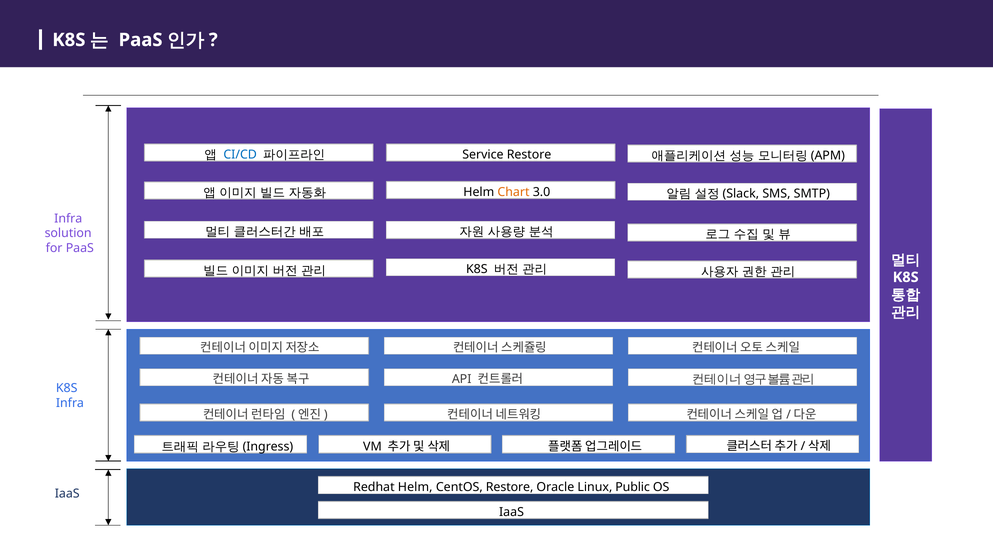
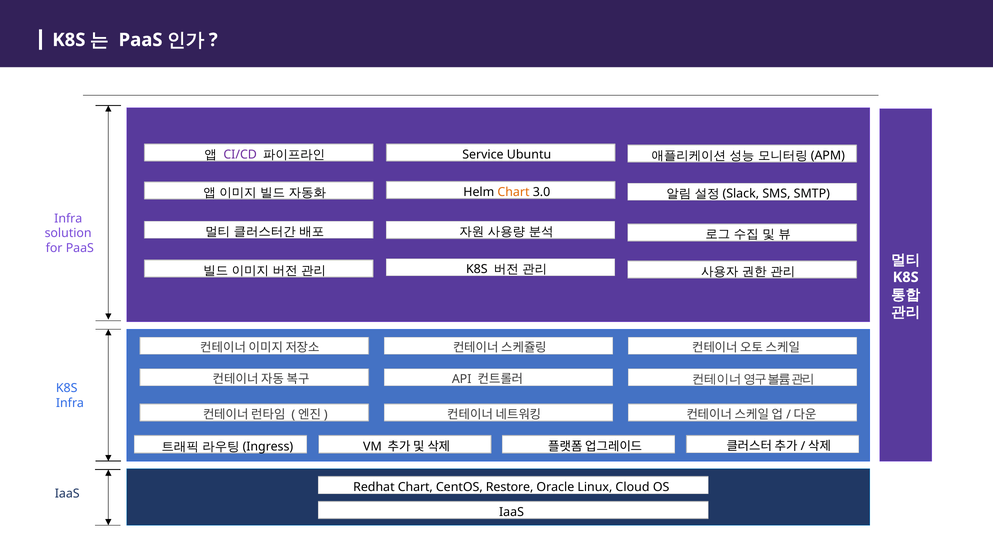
CI/CD colour: blue -> purple (240, 154)
Service Restore: Restore -> Ubuntu (529, 154)
Redhat Helm: Helm -> Chart (415, 487)
Public: Public -> Cloud (633, 487)
